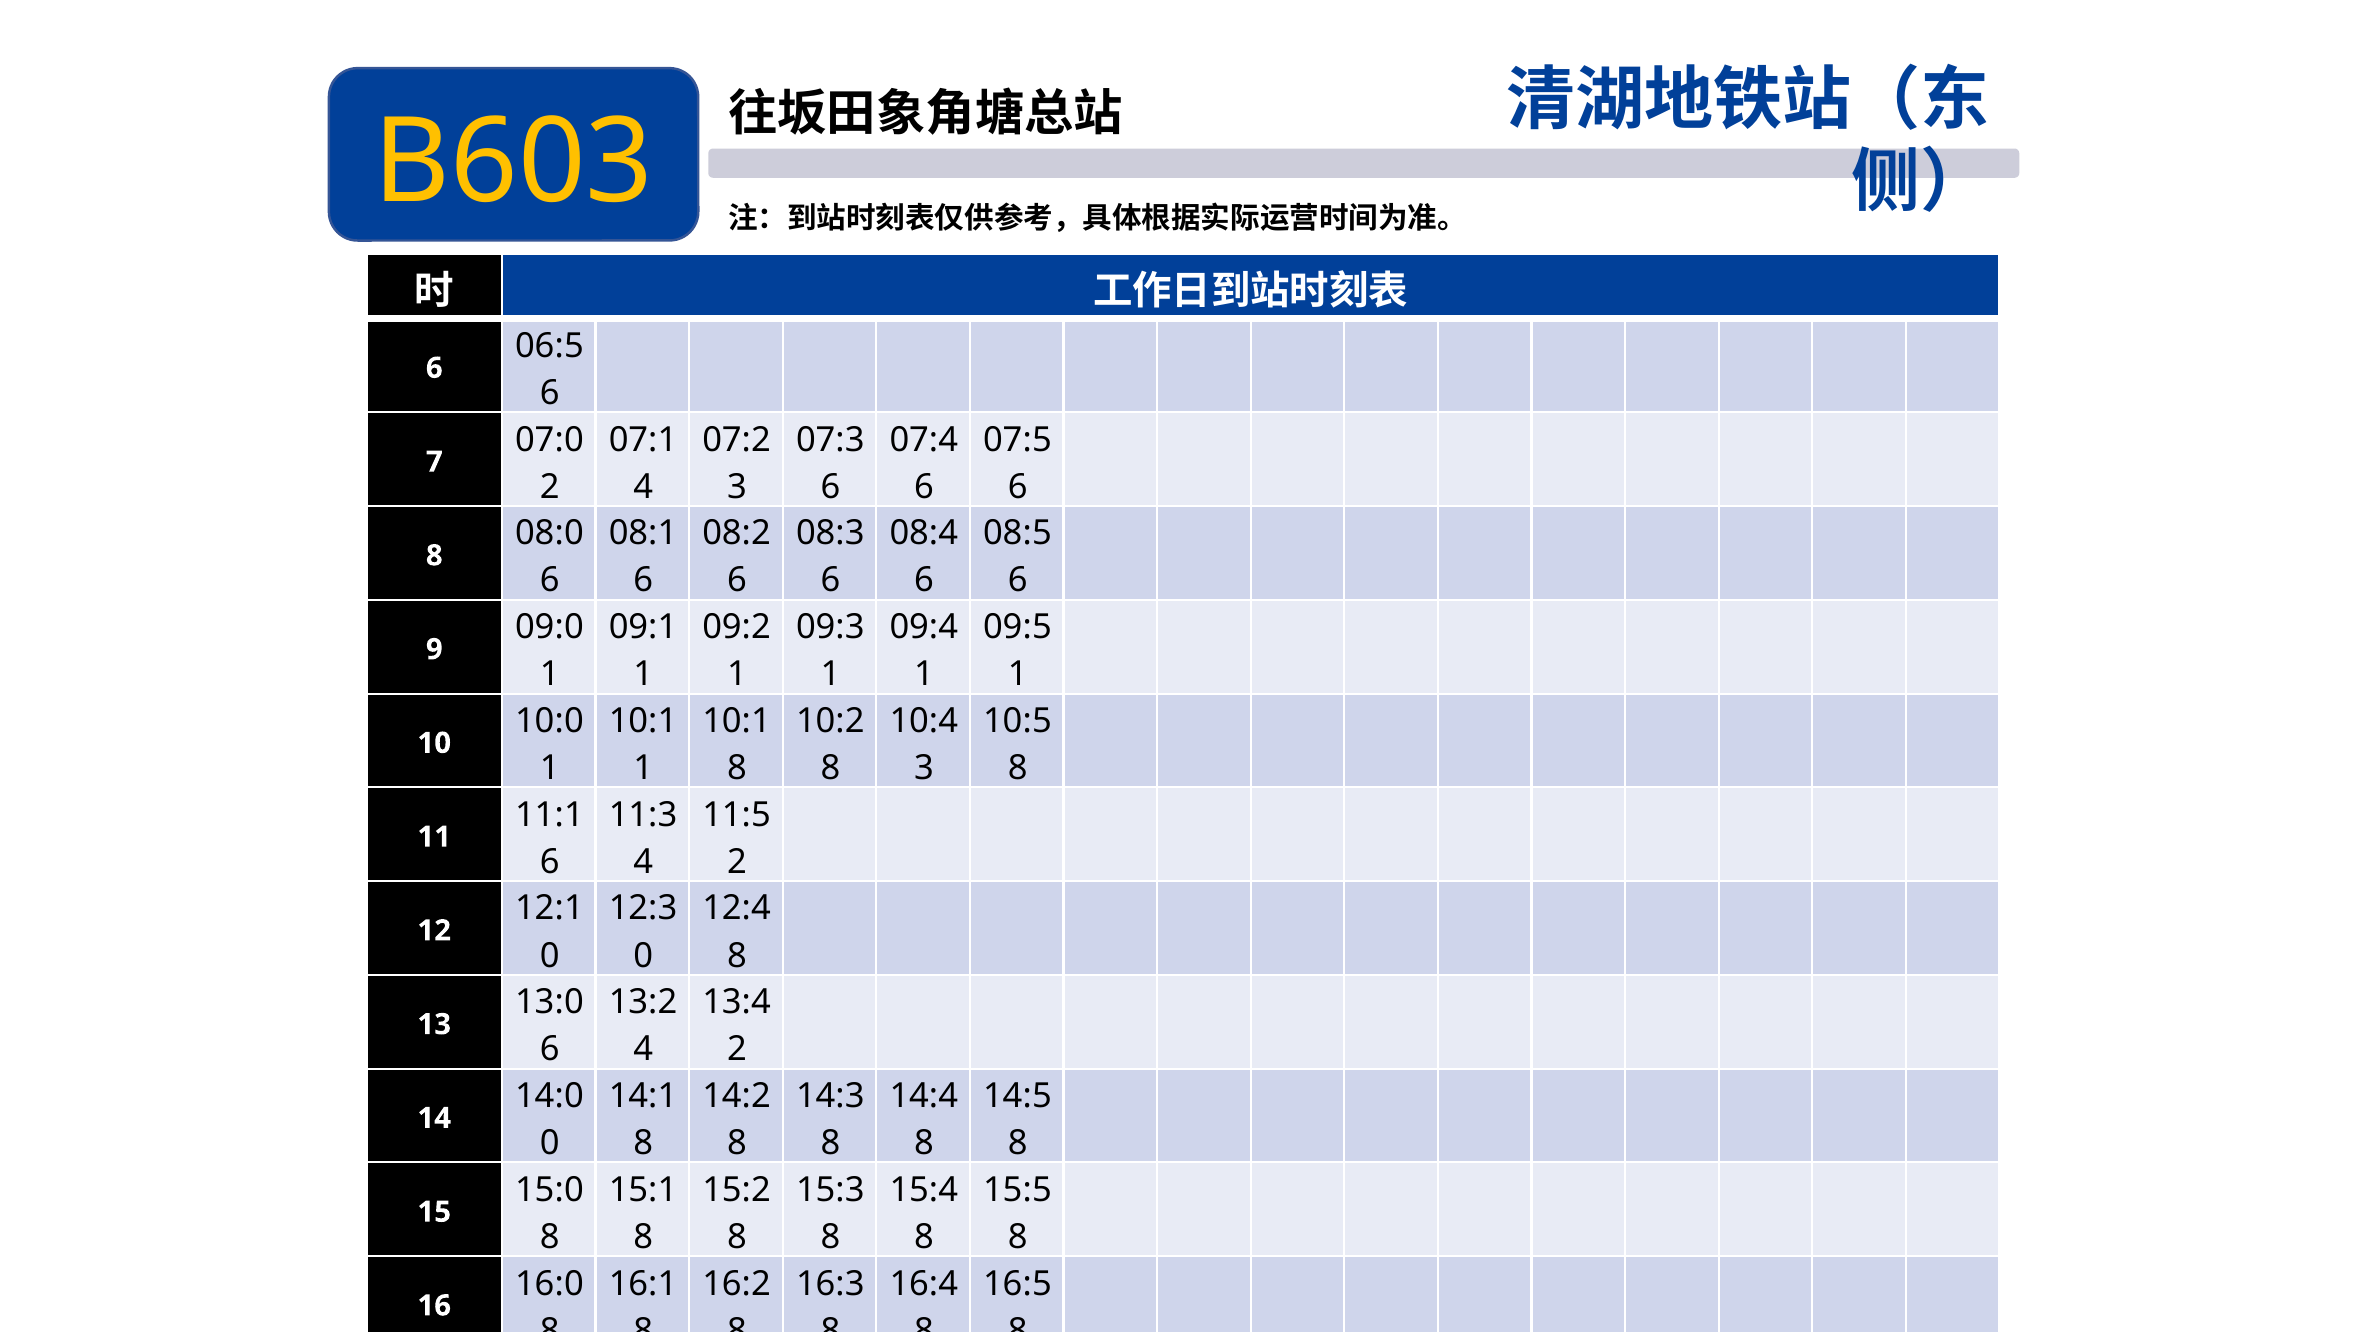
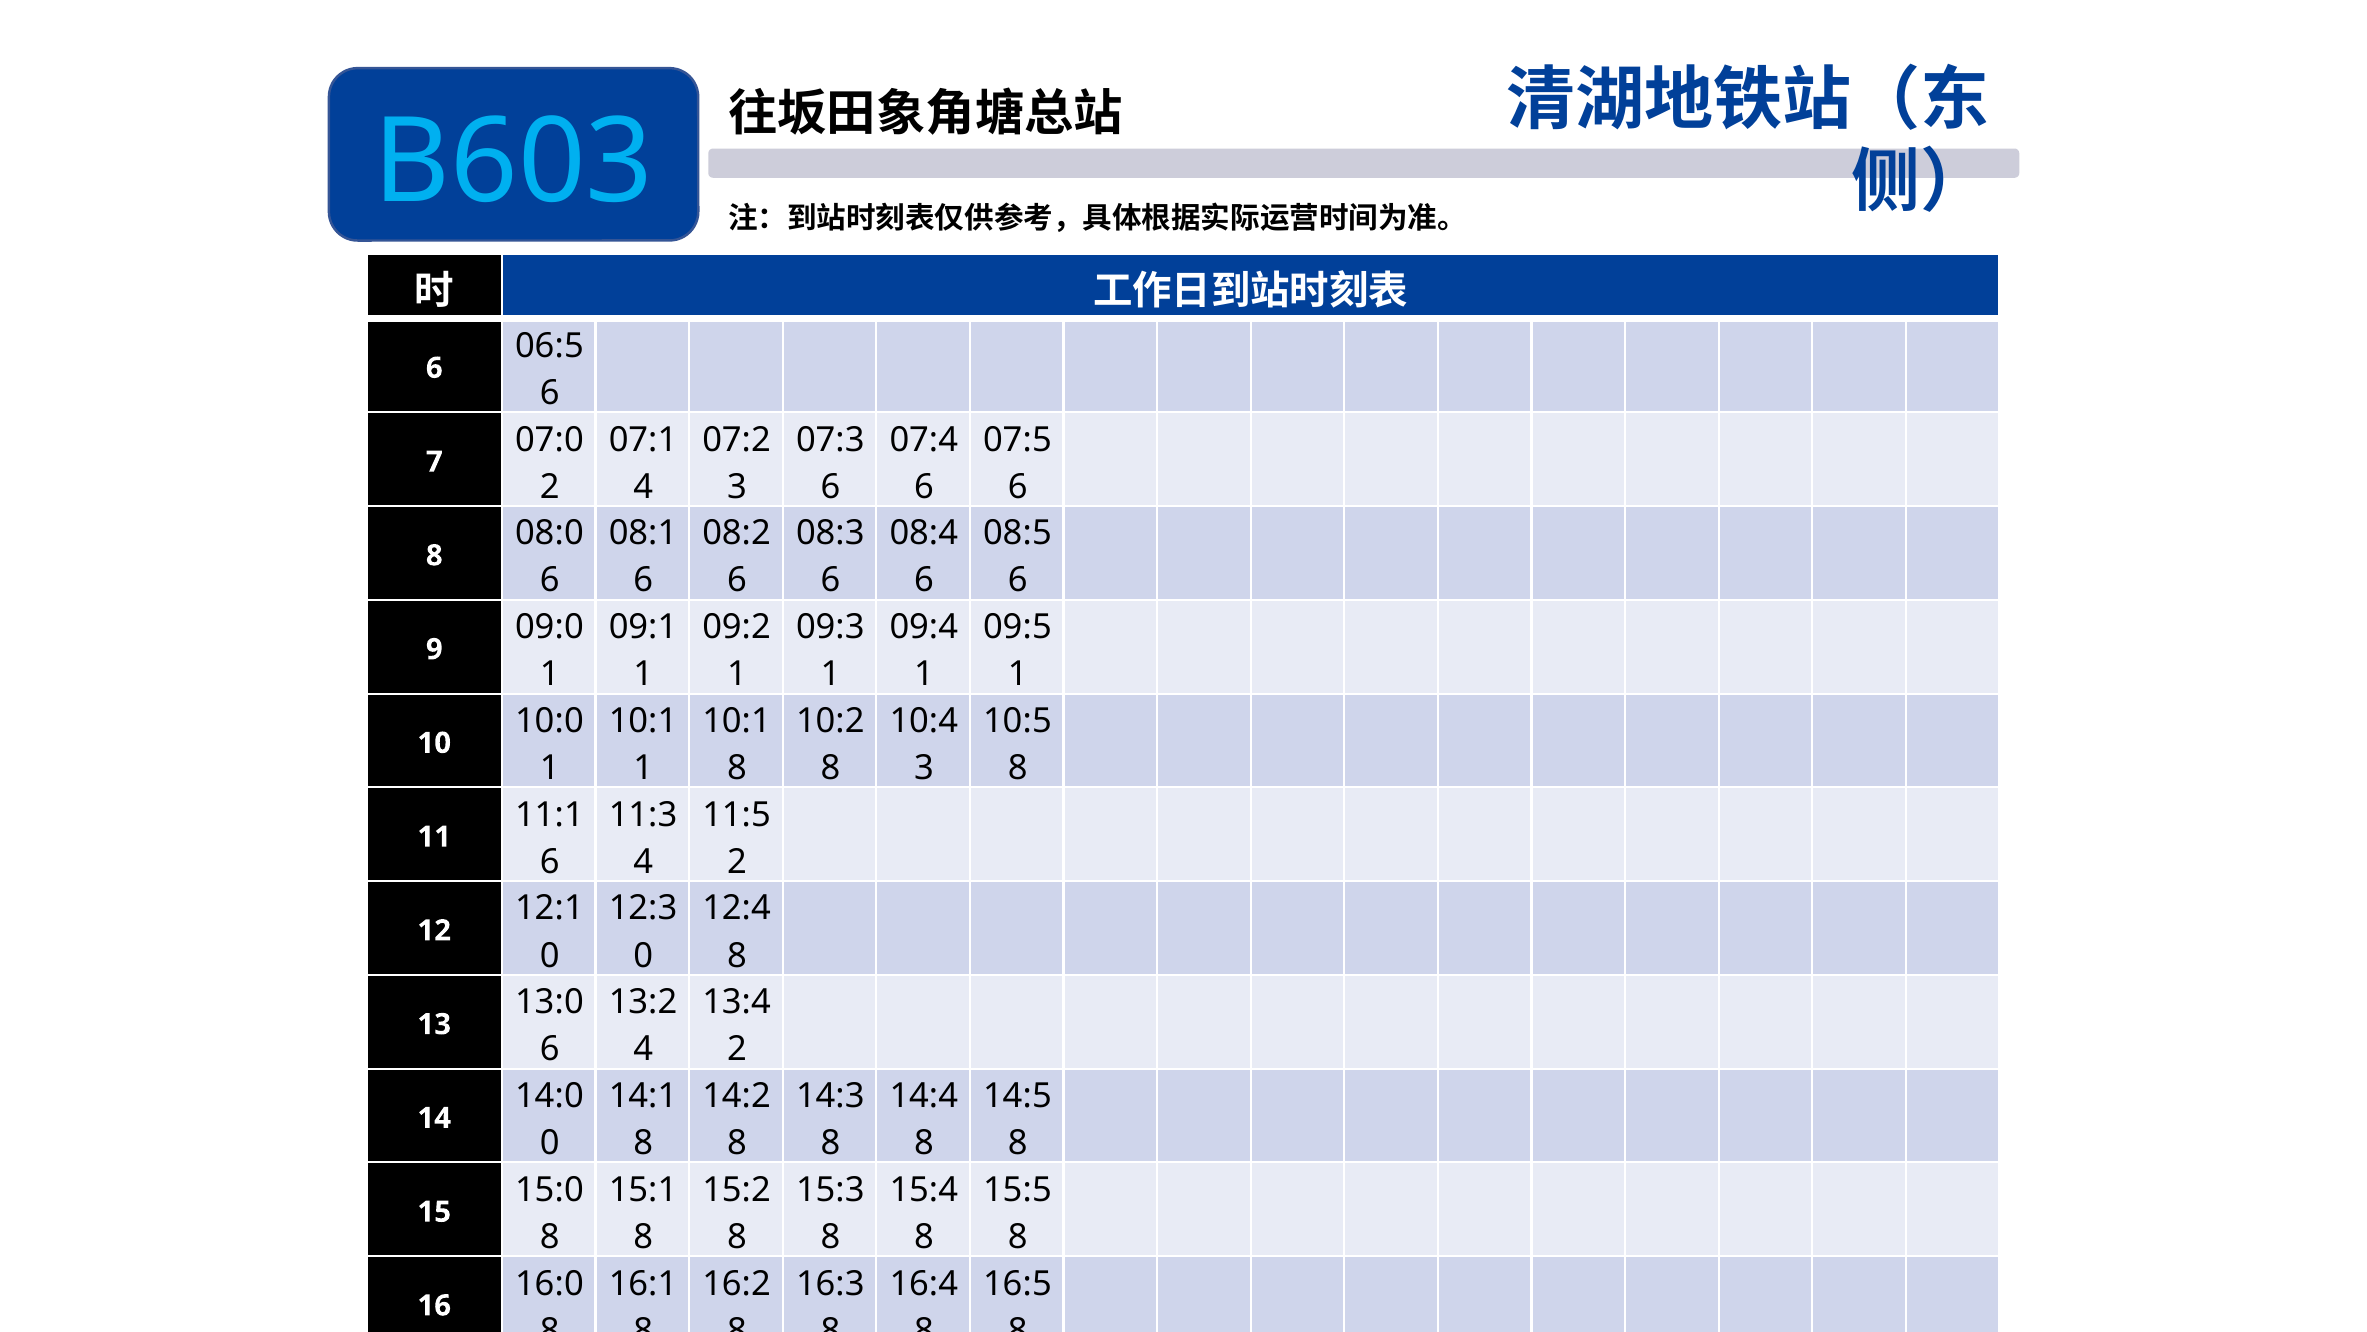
B603 colour: yellow -> light blue (513, 162)
